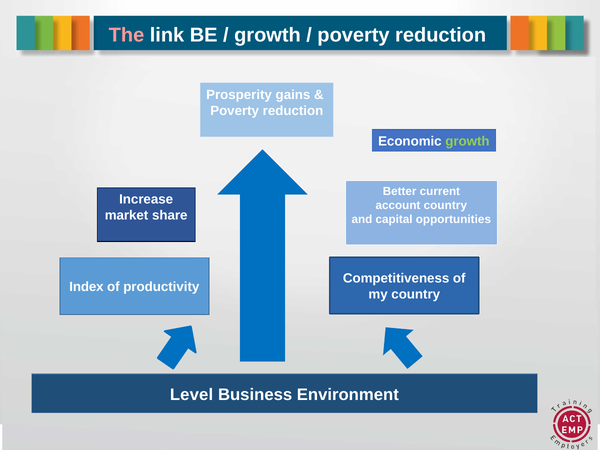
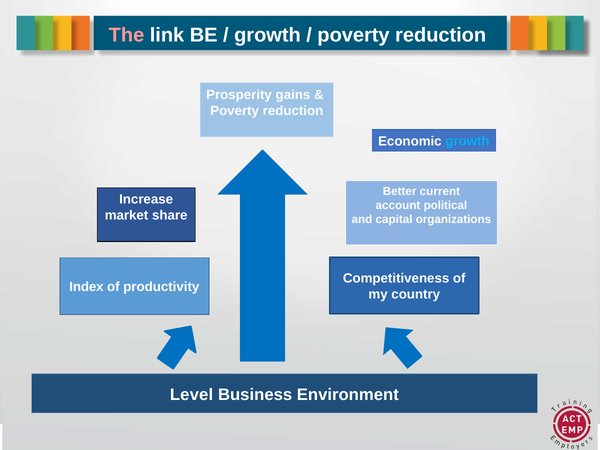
growth colour: light green -> light blue (467, 141)
account country: country -> political (445, 206)
opportunities: opportunities -> organizations (453, 220)
